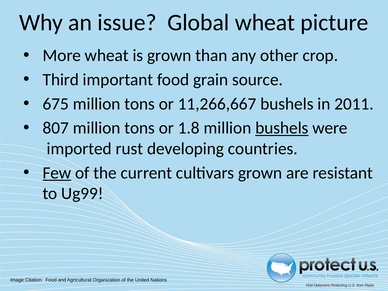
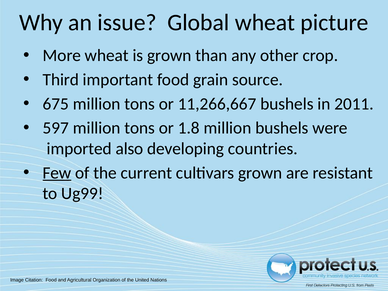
807: 807 -> 597 (56, 128)
bushels underline: present -> none (282, 128)
rust: rust -> also (129, 149)
